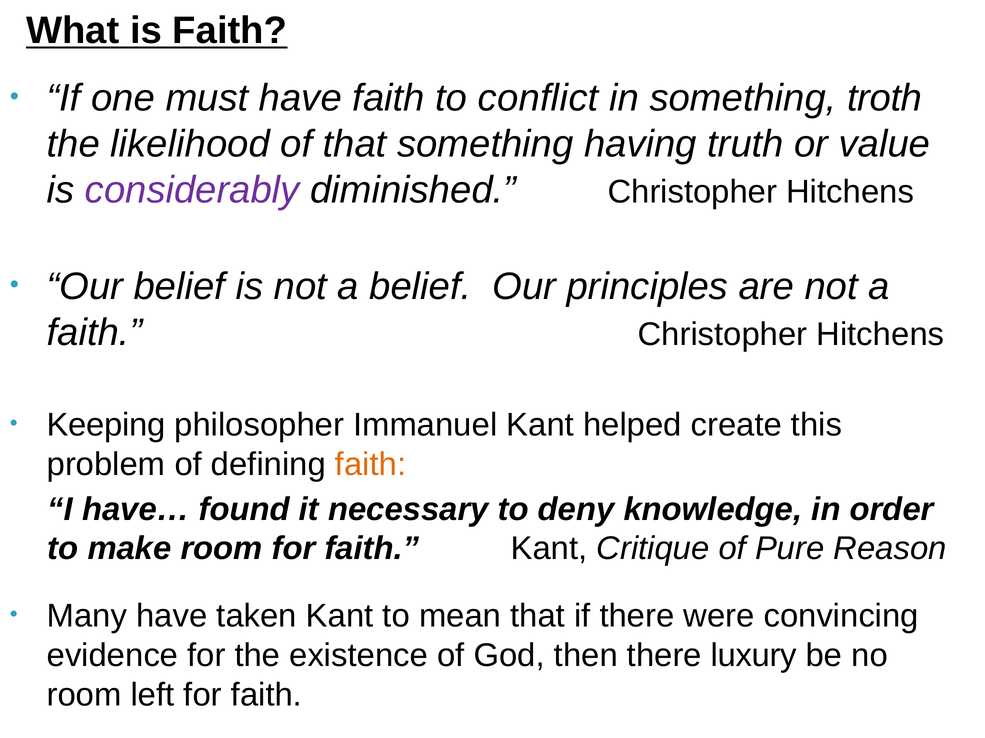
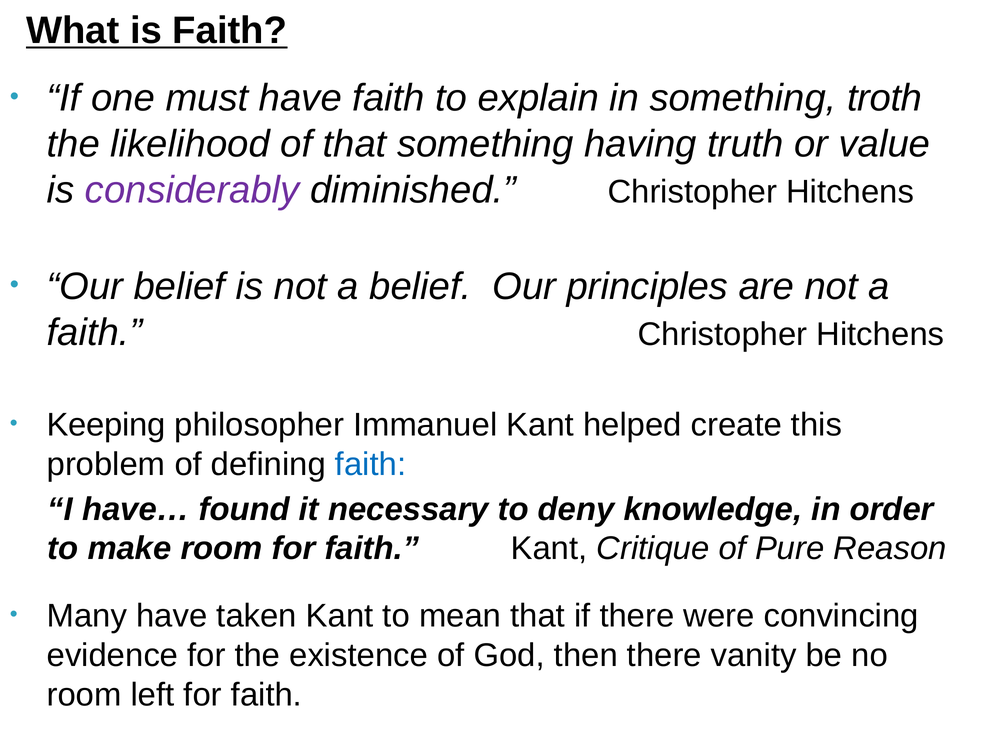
conflict: conflict -> explain (538, 98)
faith colour: orange -> blue (371, 465)
luxury: luxury -> vanity (754, 656)
